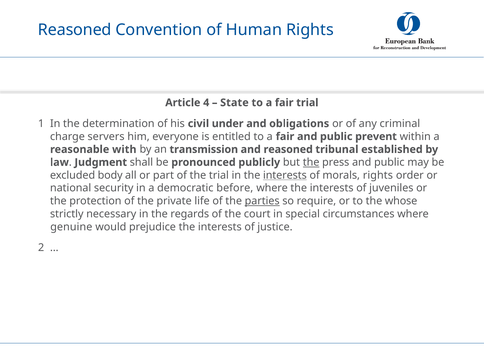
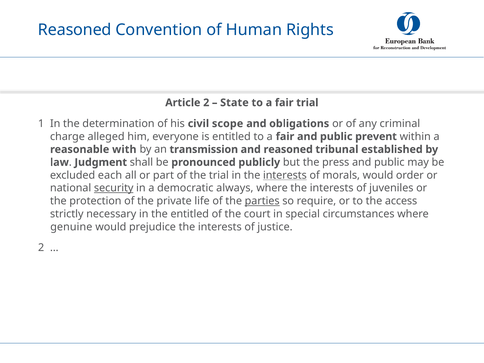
Article 4: 4 -> 2 (206, 103)
under: under -> scope (228, 124)
servers: servers -> alleged (106, 137)
the underline: present -> none (311, 162)
body: body -> each (110, 175)
morals rights: rights -> would (378, 175)
security underline: none -> present (114, 188)
before: before -> always (235, 188)
whose: whose -> access (401, 201)
the regards: regards -> entitled (190, 214)
